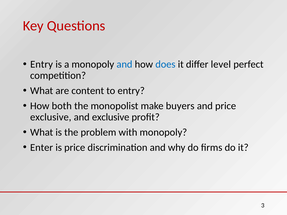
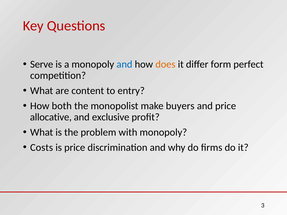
Entry: Entry -> Serve (42, 64)
does colour: blue -> orange (165, 64)
level: level -> form (221, 64)
exclusive: exclusive -> allocative (51, 117)
Enter: Enter -> Costs (42, 148)
